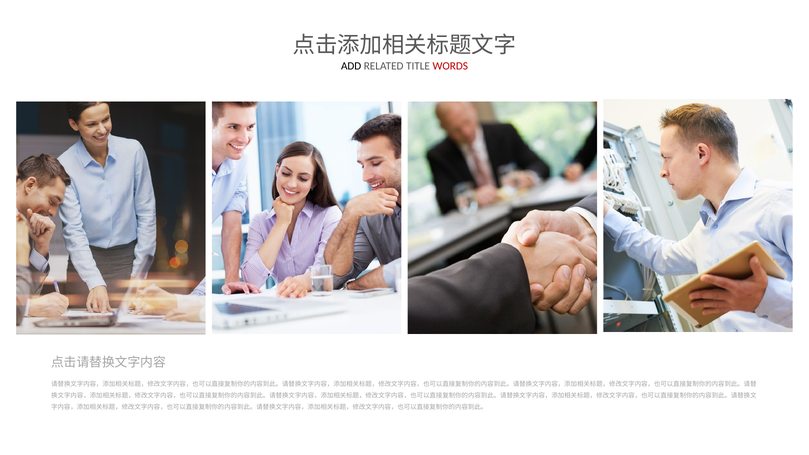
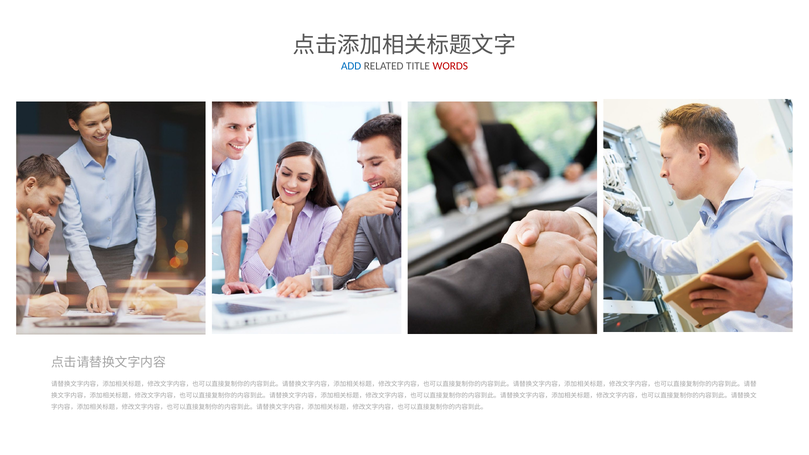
ADD colour: black -> blue (351, 66)
